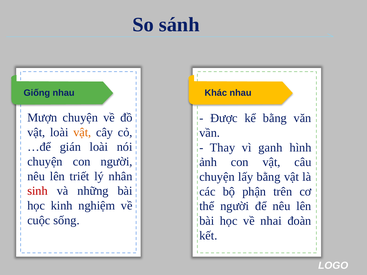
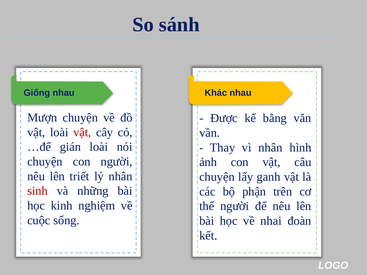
vật colour: orange -> red (82, 132)
vì ganh: ganh -> nhân (271, 148)
lấy bằng: bằng -> ganh (269, 177)
